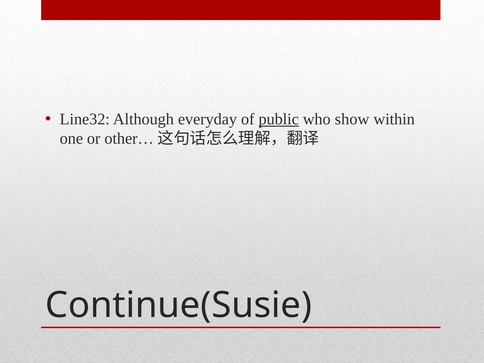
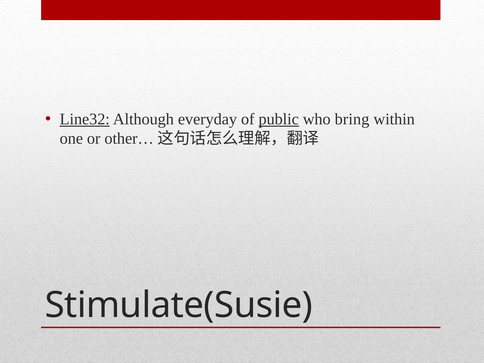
Line32 underline: none -> present (85, 119)
show: show -> bring (352, 119)
Continue(Susie: Continue(Susie -> Stimulate(Susie (179, 305)
